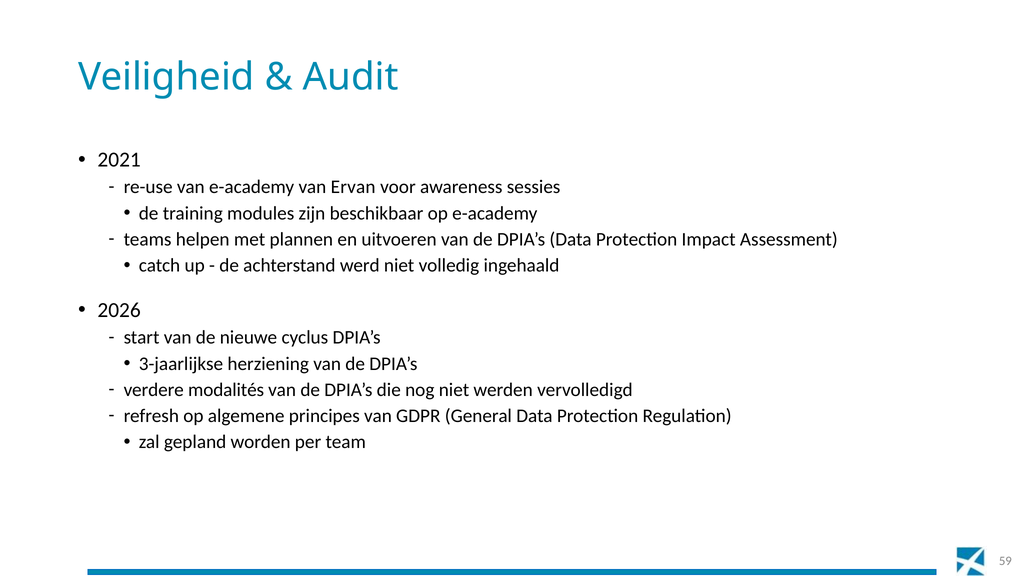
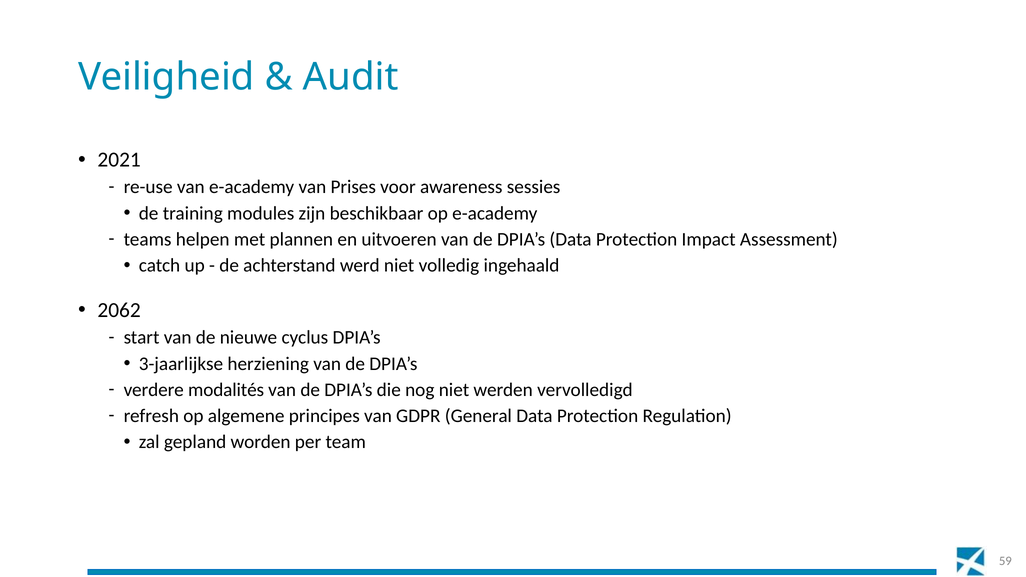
Ervan: Ervan -> Prises (353, 187)
2026: 2026 -> 2062 (119, 310)
